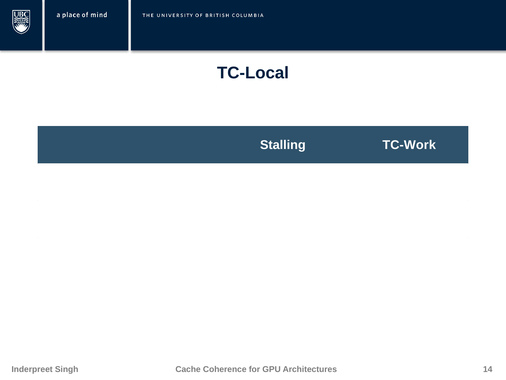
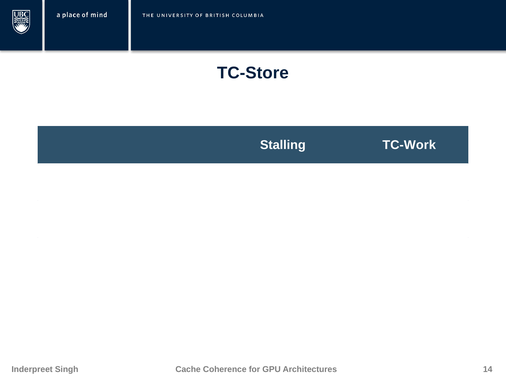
TC-Local: TC-Local -> TC-Store (253, 73)
